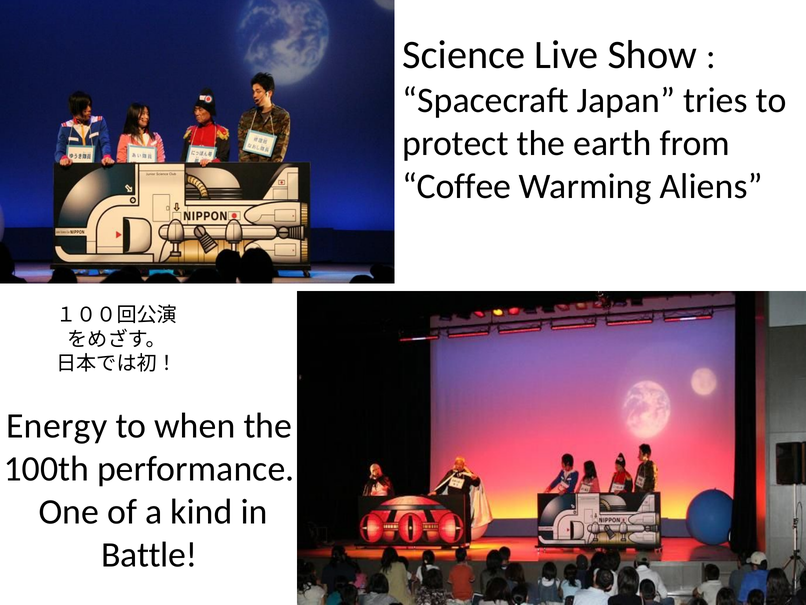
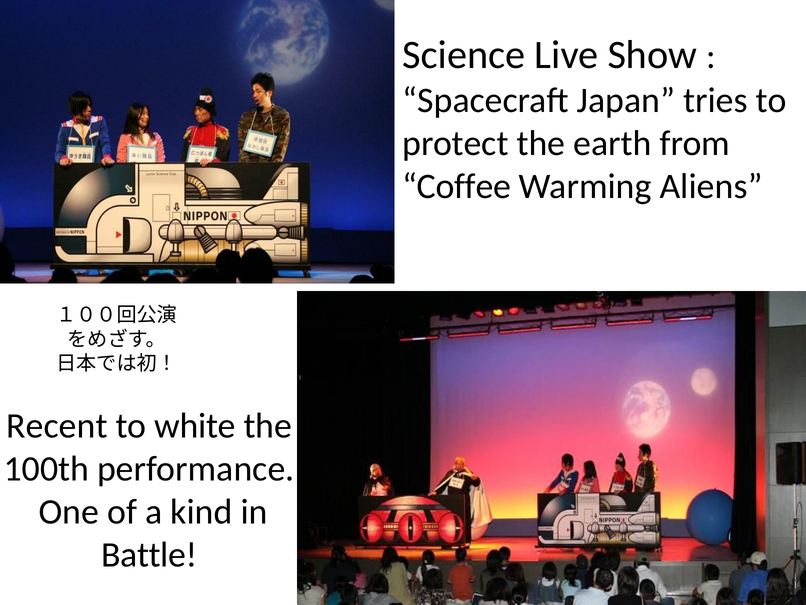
Energy: Energy -> Recent (57, 425)
when: when -> white (195, 425)
